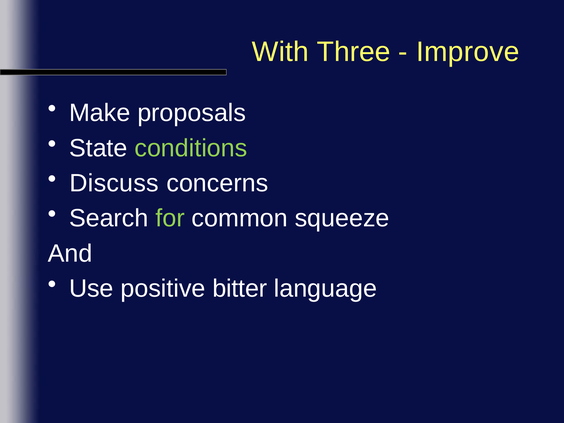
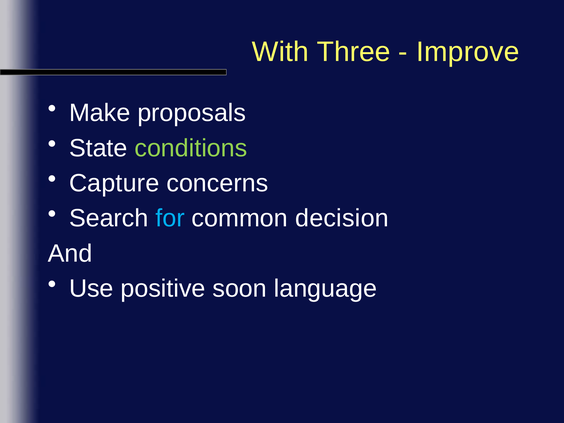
Discuss: Discuss -> Capture (114, 183)
for colour: light green -> light blue (170, 218)
squeeze: squeeze -> decision (342, 218)
bitter: bitter -> soon (240, 289)
